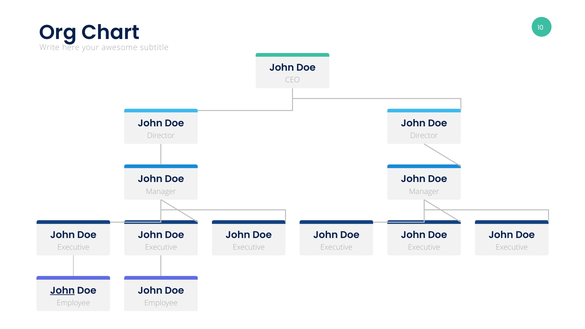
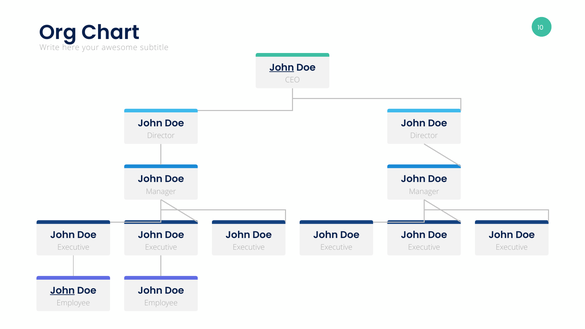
John underline: none -> present (282, 68)
